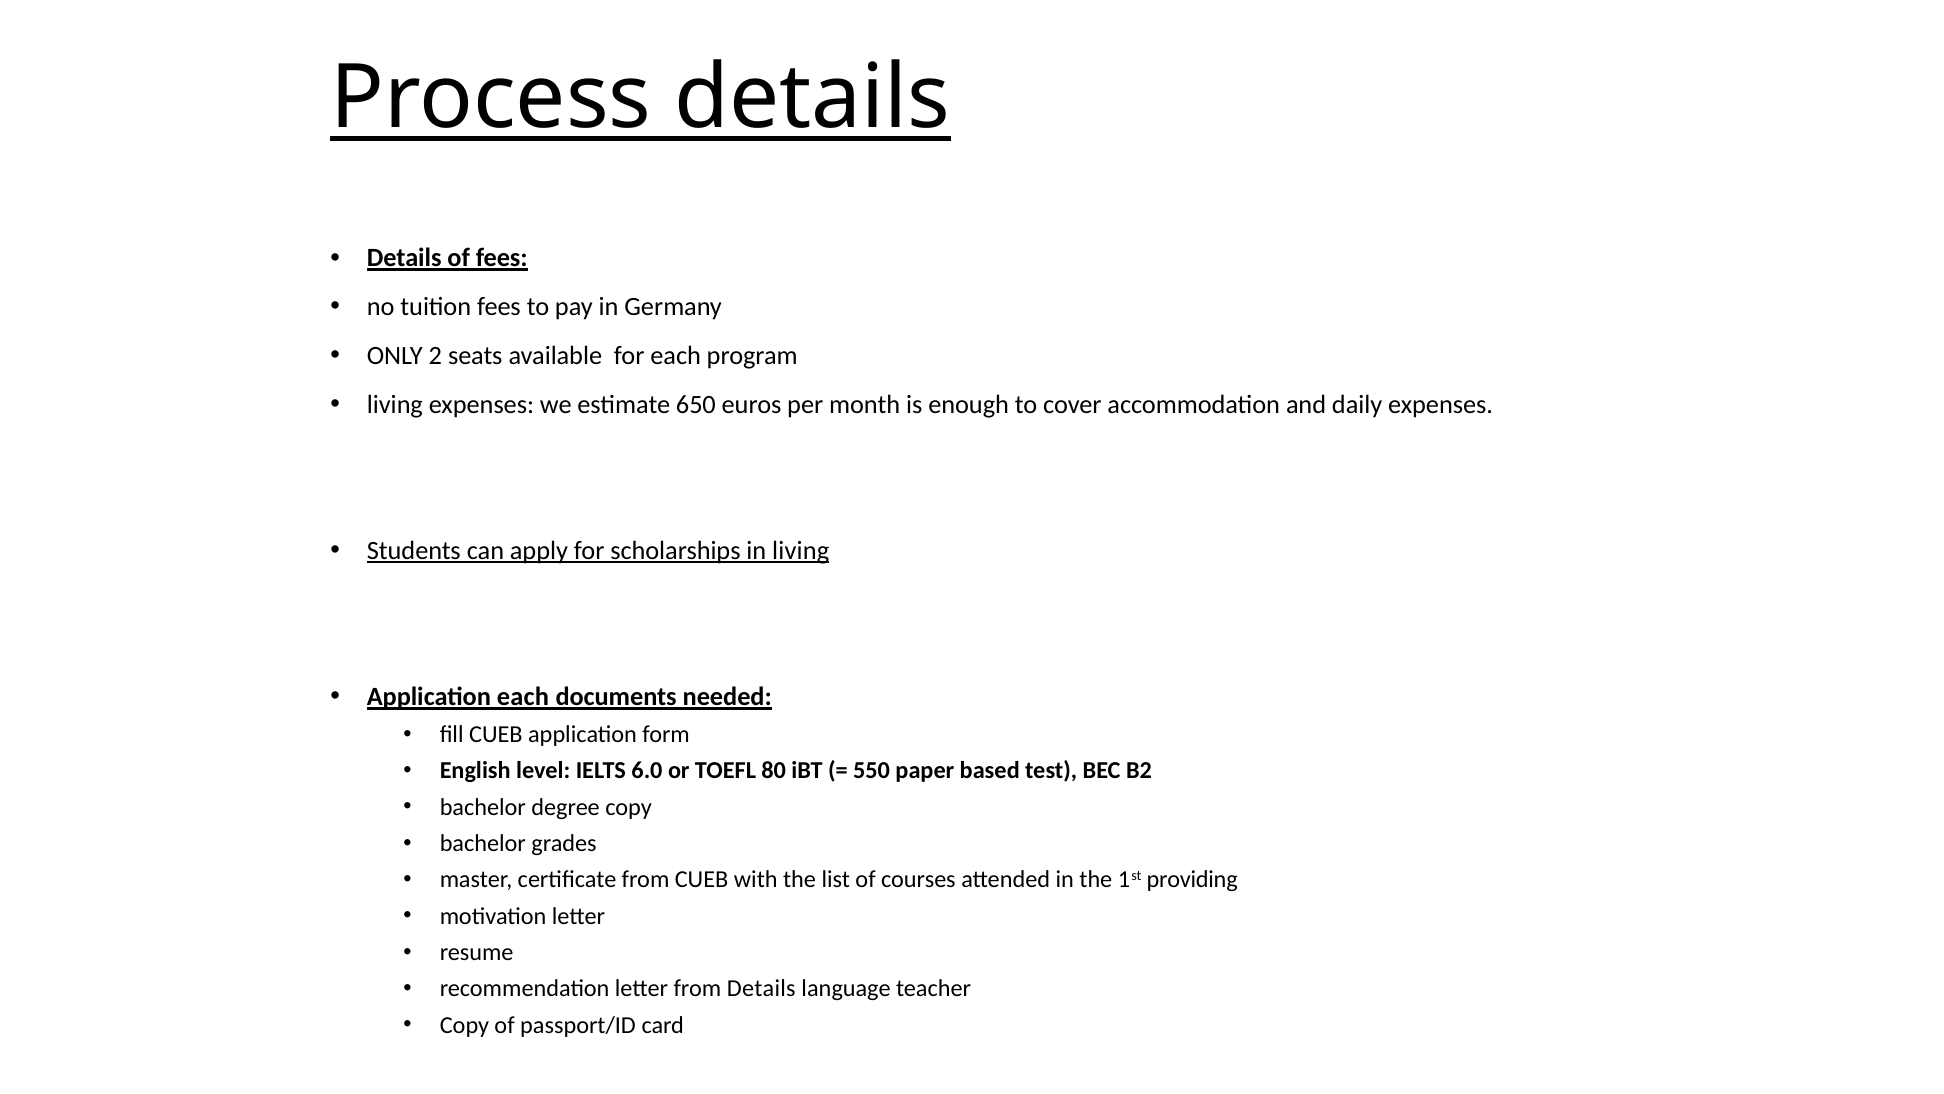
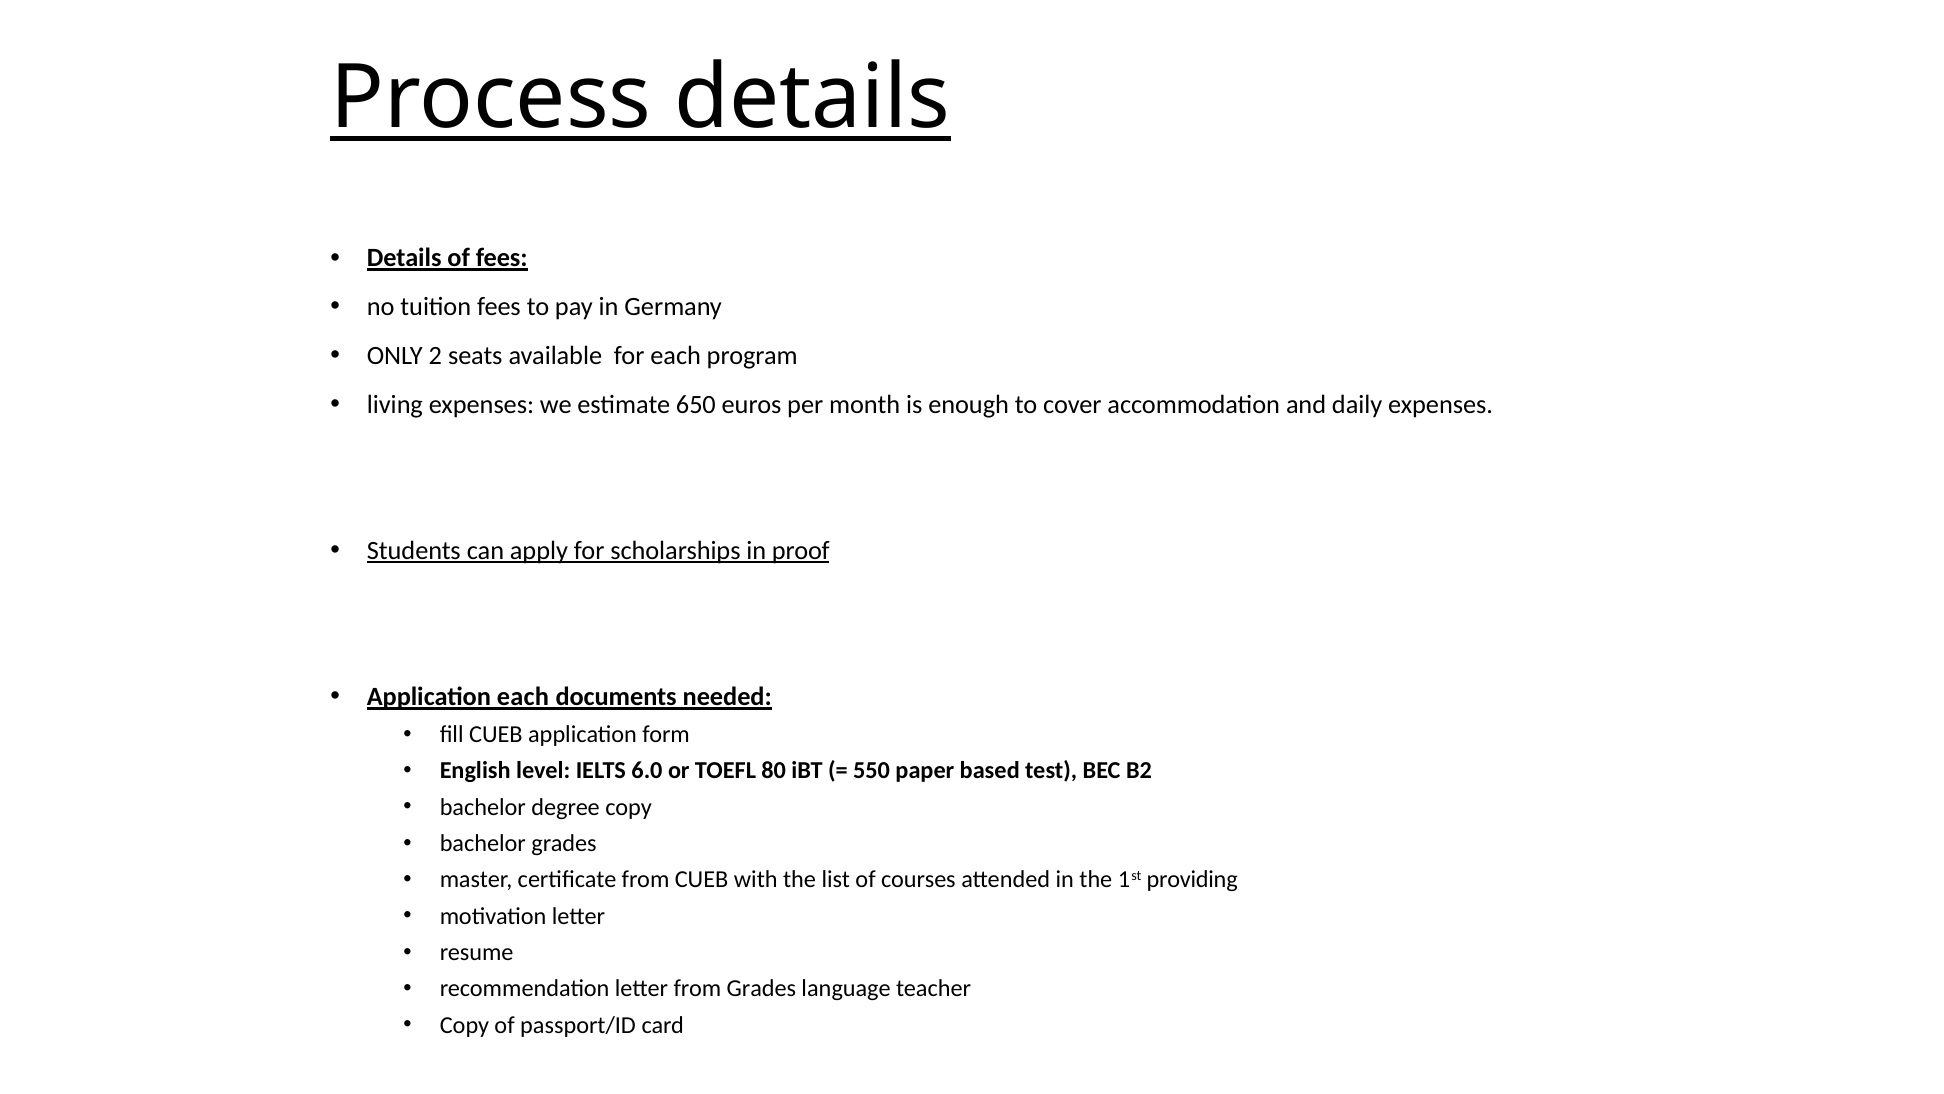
in living: living -> proof (801, 550)
from Details: Details -> Grades (761, 988)
